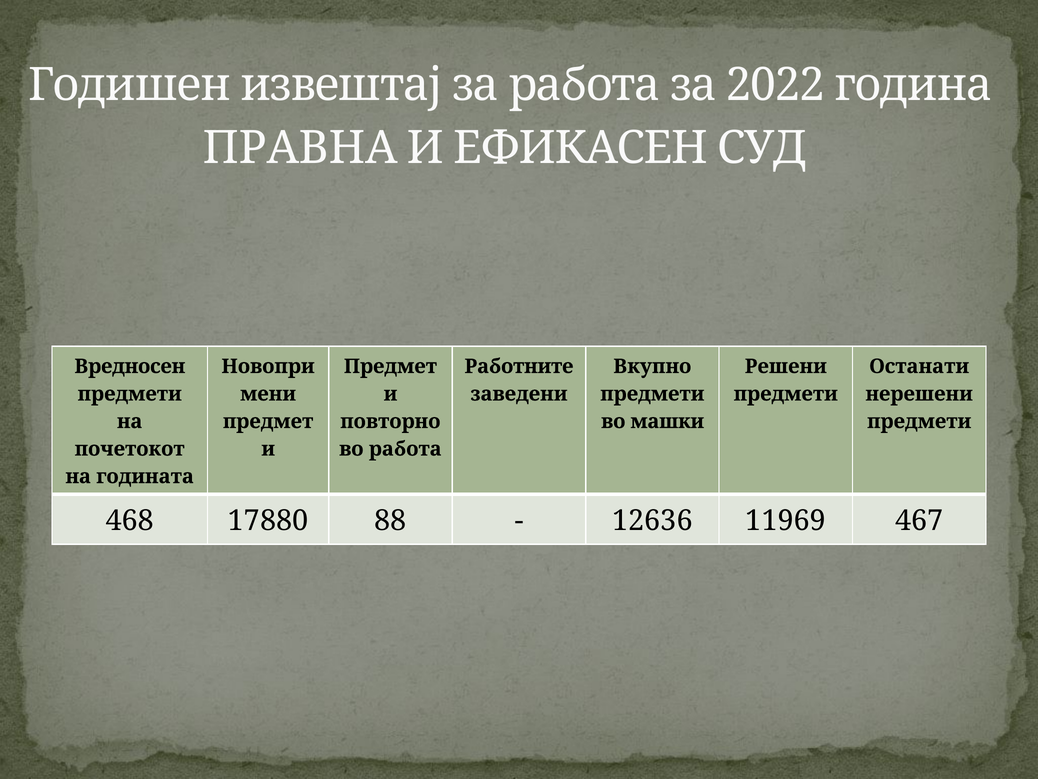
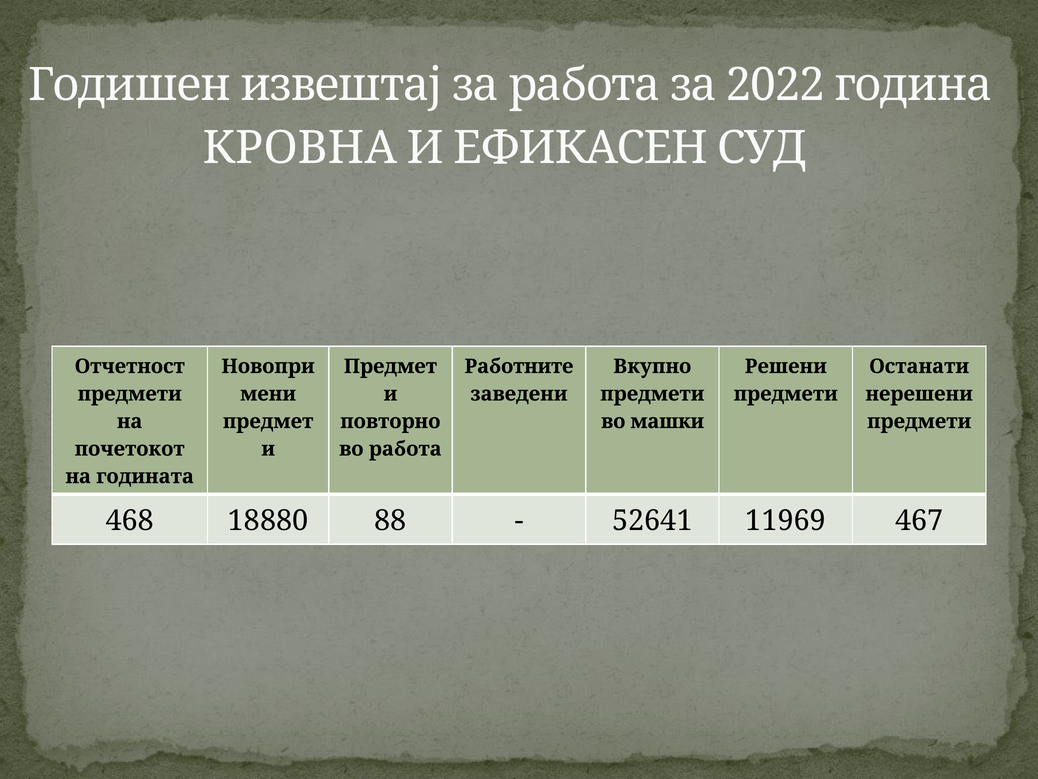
ПРАВНА: ПРАВНА -> КРОВНА (300, 148)
Вредносен: Вредносен -> Отчетност (130, 366)
17880: 17880 -> 18880 (268, 521)
12636: 12636 -> 52641 (652, 521)
